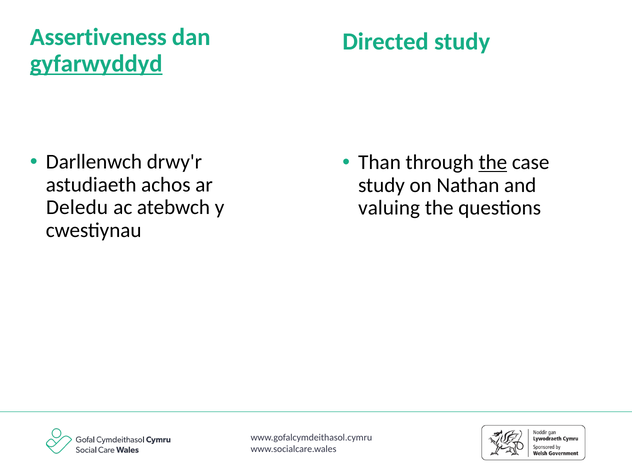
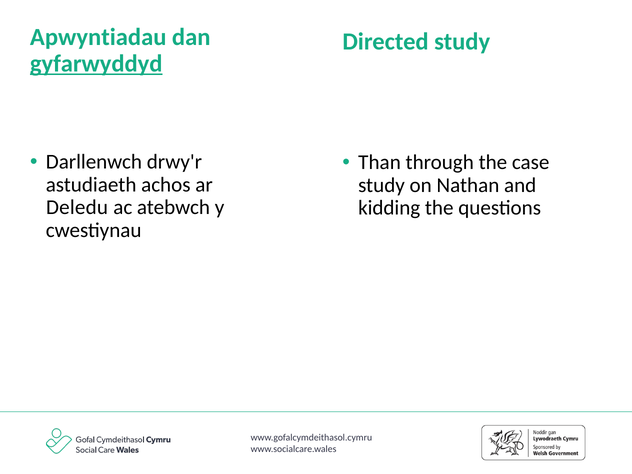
Assertiveness: Assertiveness -> Apwyntiadau (98, 37)
the underline: present -> none (493, 162)
valuing: valuing -> kidding (389, 208)
